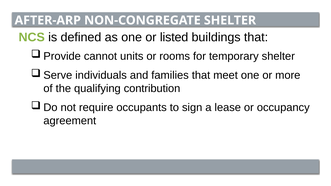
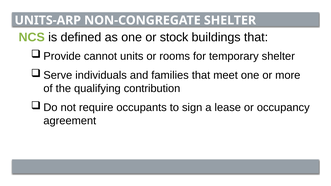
AFTER-ARP: AFTER-ARP -> UNITS-ARP (48, 20)
listed: listed -> stock (174, 37)
